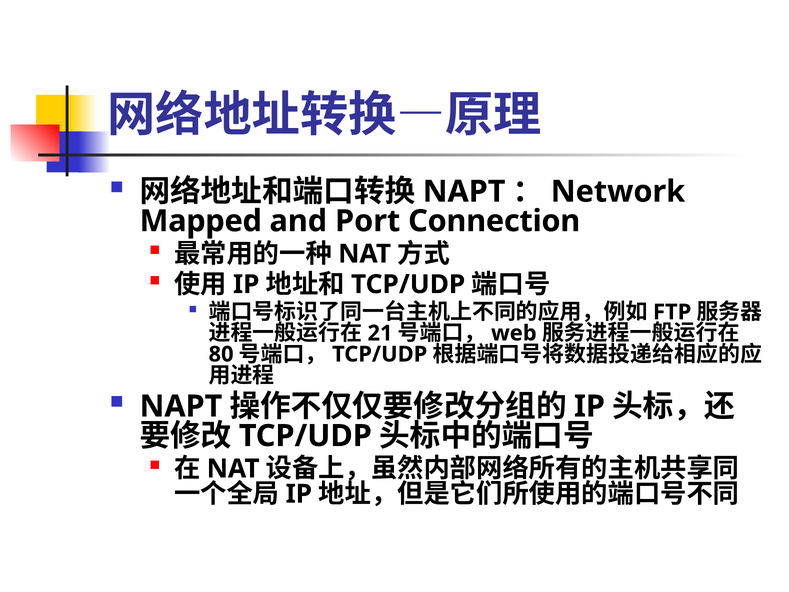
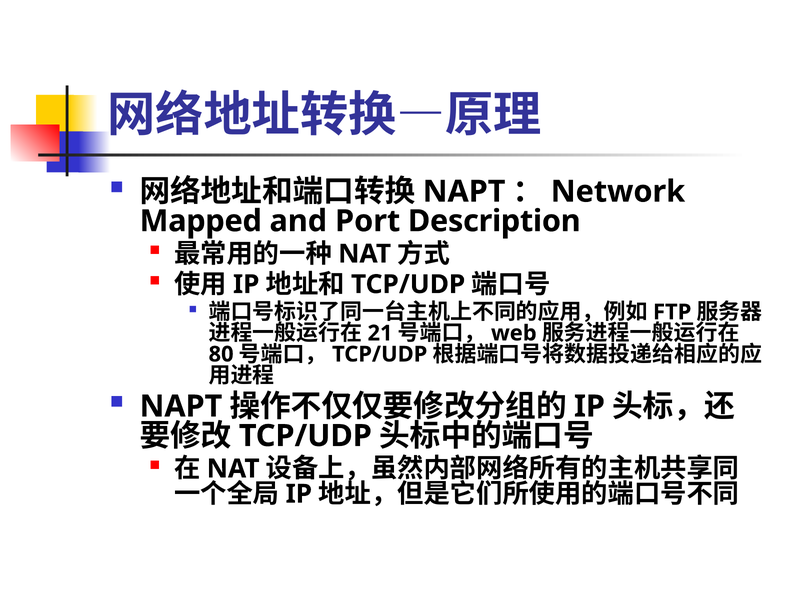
Connection: Connection -> Description (494, 221)
